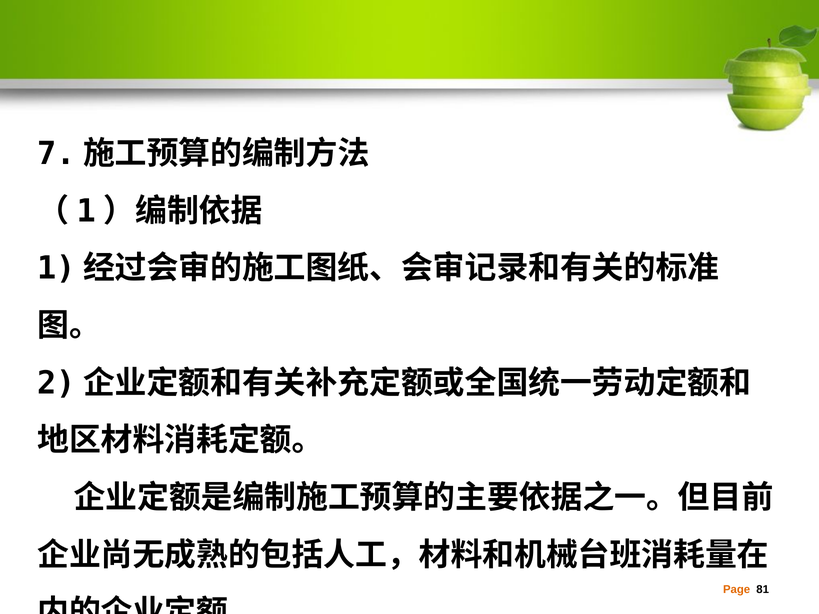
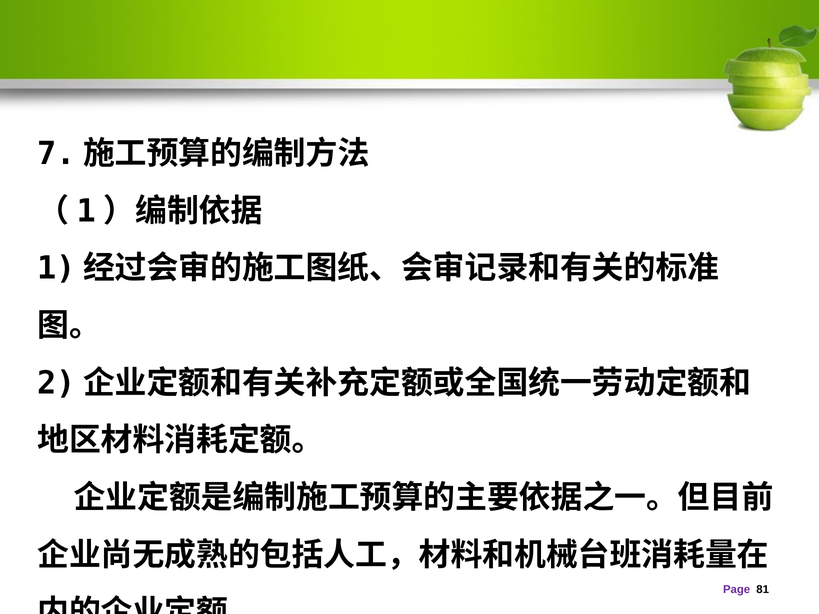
Page colour: orange -> purple (737, 590)
